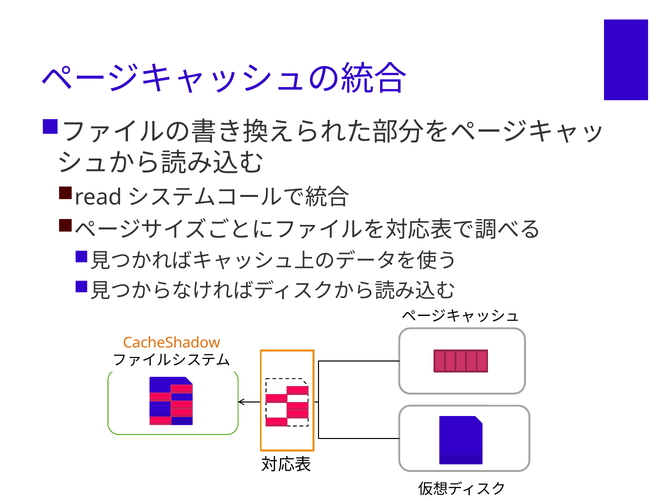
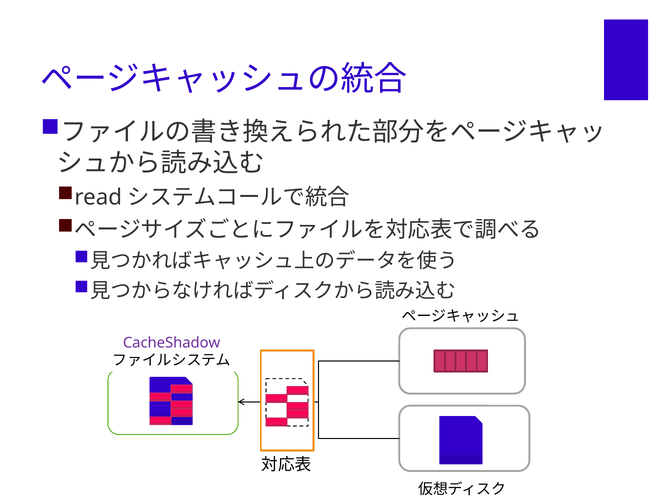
CacheShadow colour: orange -> purple (172, 343)
